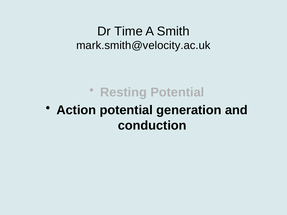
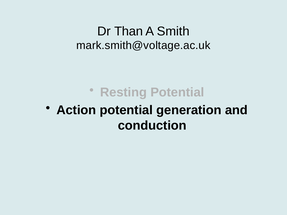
Time: Time -> Than (129, 31)
mark.smith@velocity.ac.uk: mark.smith@velocity.ac.uk -> mark.smith@voltage.ac.uk (143, 45)
